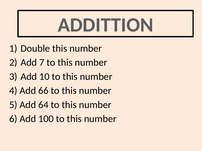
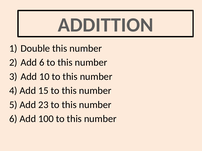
Add 7: 7 -> 6 (42, 63)
66: 66 -> 15 (43, 91)
64: 64 -> 23 (43, 105)
